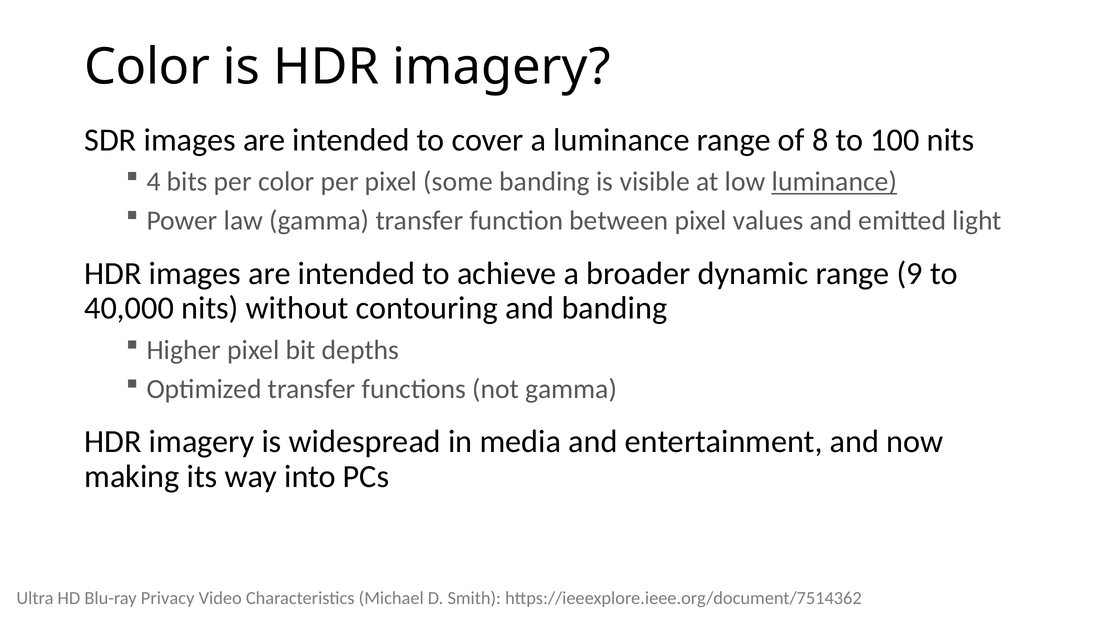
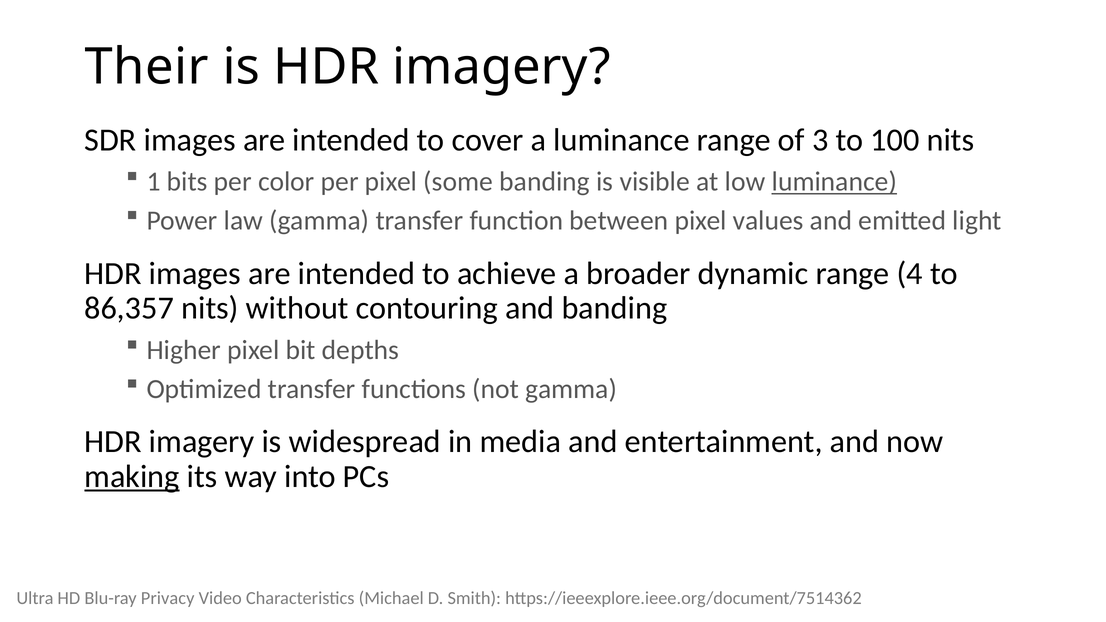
Color: Color -> Their (147, 67)
8: 8 -> 3 (820, 140)
4: 4 -> 1 (154, 182)
9: 9 -> 4 (910, 273)
40,000: 40,000 -> 86,357 (129, 308)
making underline: none -> present (132, 477)
